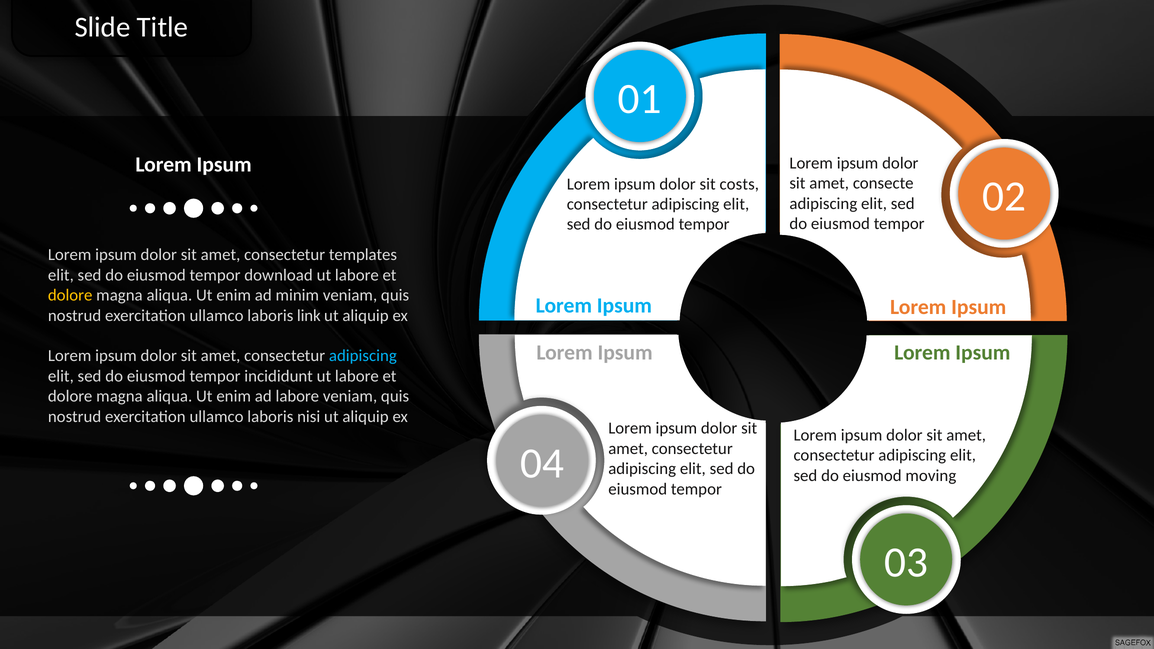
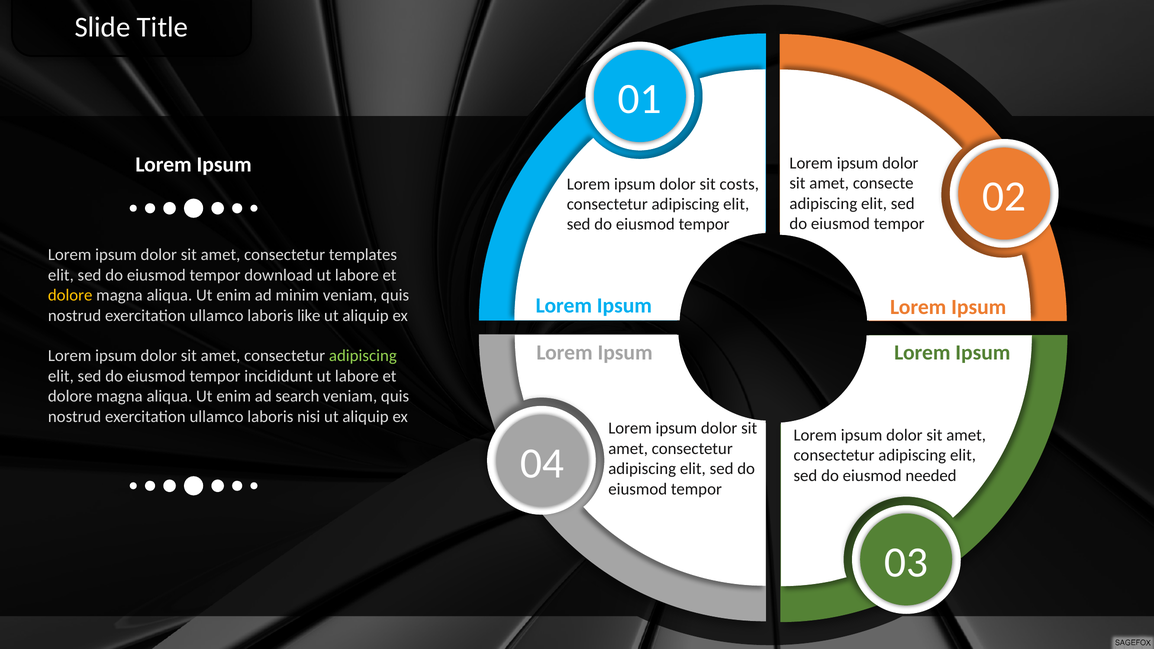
link: link -> like (309, 316)
adipiscing colour: light blue -> light green (363, 356)
ad labore: labore -> search (297, 396)
moving: moving -> needed (931, 476)
